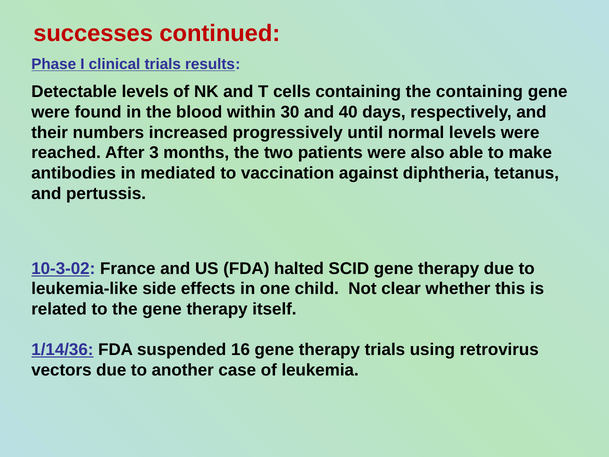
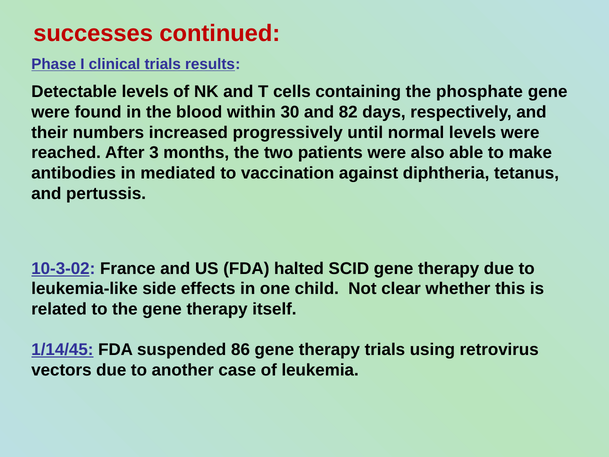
the containing: containing -> phosphate (479, 92)
40: 40 -> 82 (348, 112)
1/14/36: 1/14/36 -> 1/14/45 (62, 350)
16: 16 -> 86 (241, 350)
